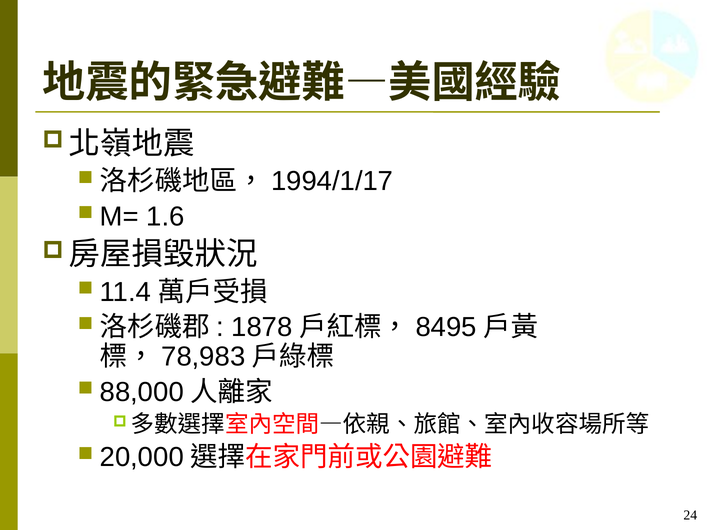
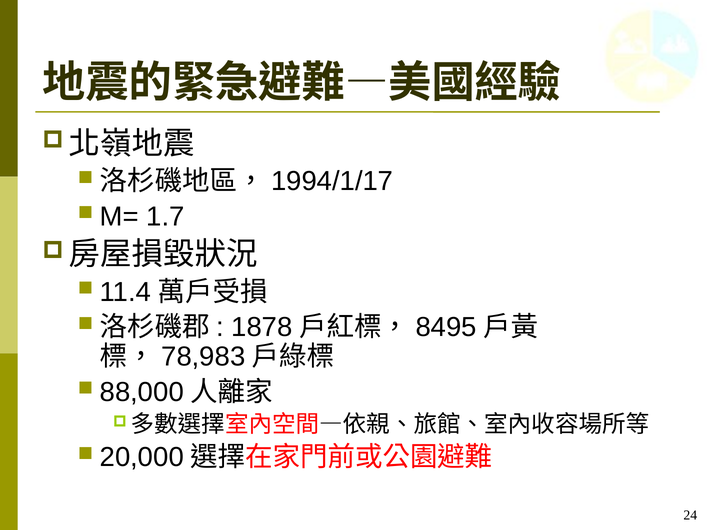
1.6: 1.6 -> 1.7 (165, 217)
